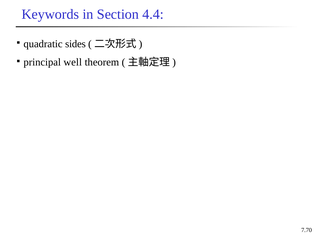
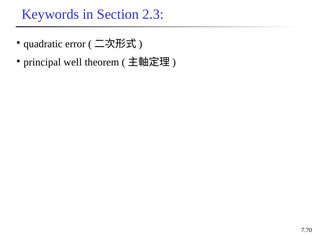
4.4: 4.4 -> 2.3 (153, 14)
sides: sides -> error (75, 44)
